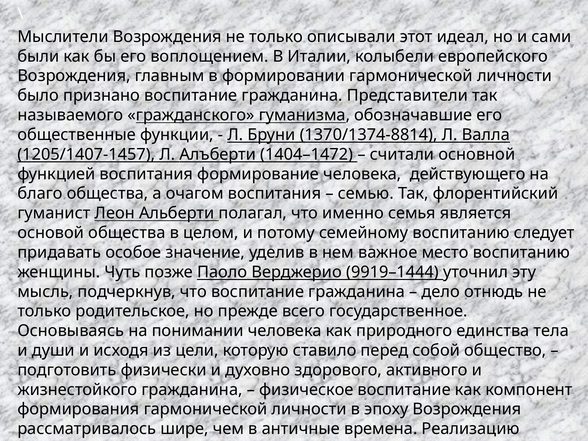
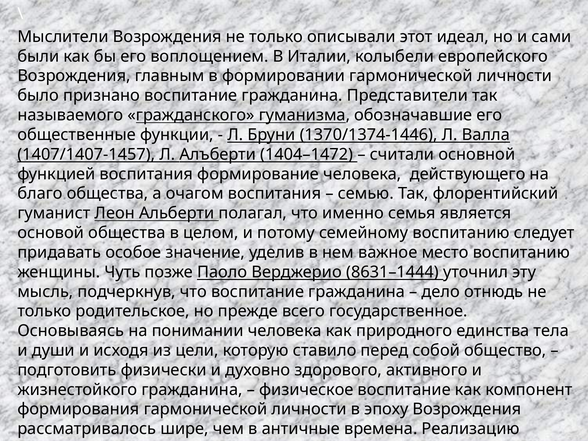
1370/1374-8814: 1370/1374-8814 -> 1370/1374-1446 (369, 135)
1205/1407-1457: 1205/1407-1457 -> 1407/1407-1457 (86, 154)
9919–1444: 9919–1444 -> 8631–1444 (393, 272)
